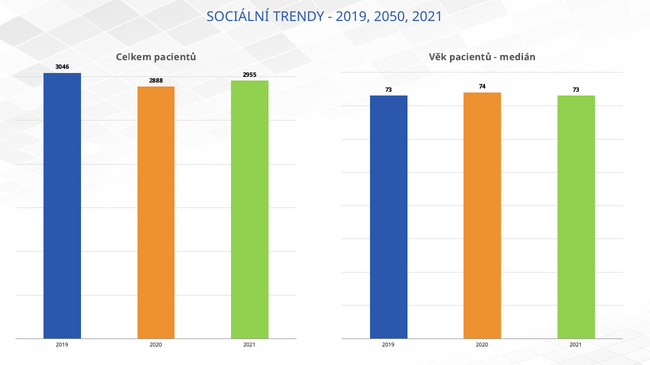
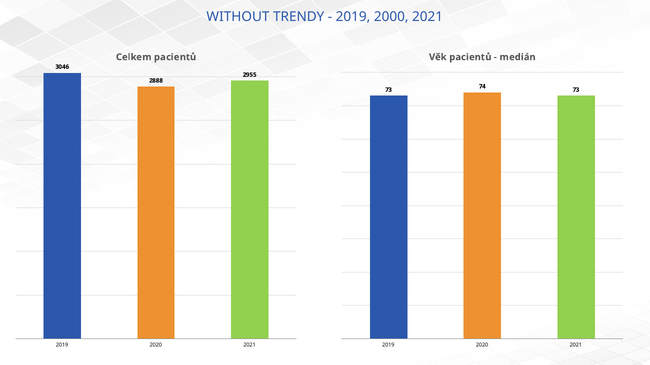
SOCIÁLNÍ: SOCIÁLNÍ -> WITHOUT (238, 17)
2050: 2050 -> 2000 (391, 17)
